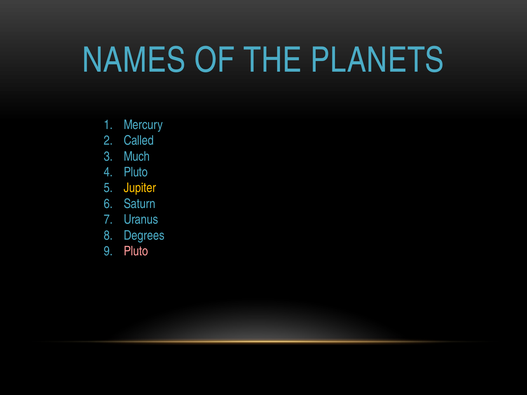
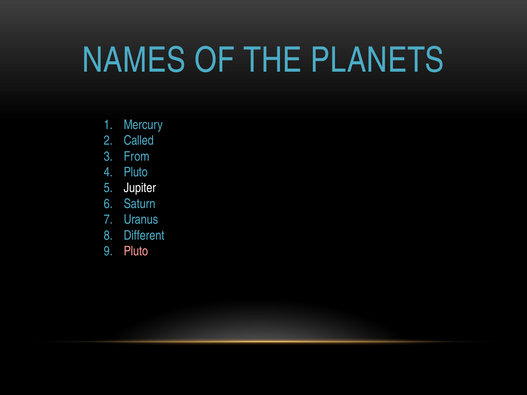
Much: Much -> From (137, 156)
Jupiter colour: yellow -> white (140, 188)
Degrees: Degrees -> Different (144, 236)
